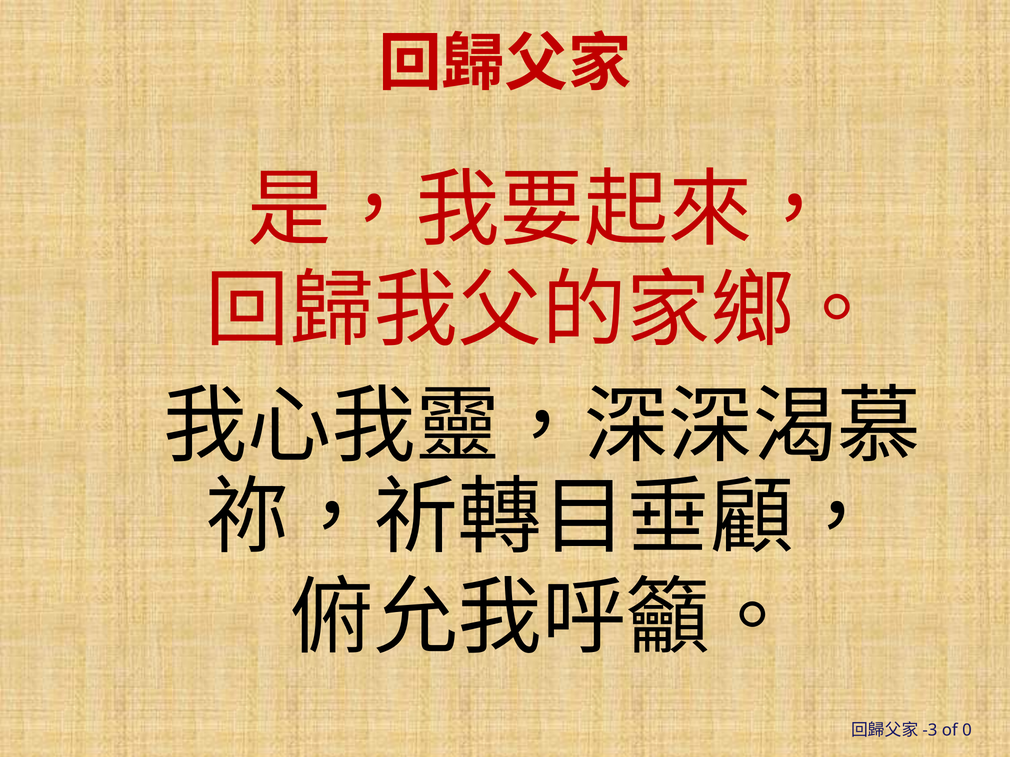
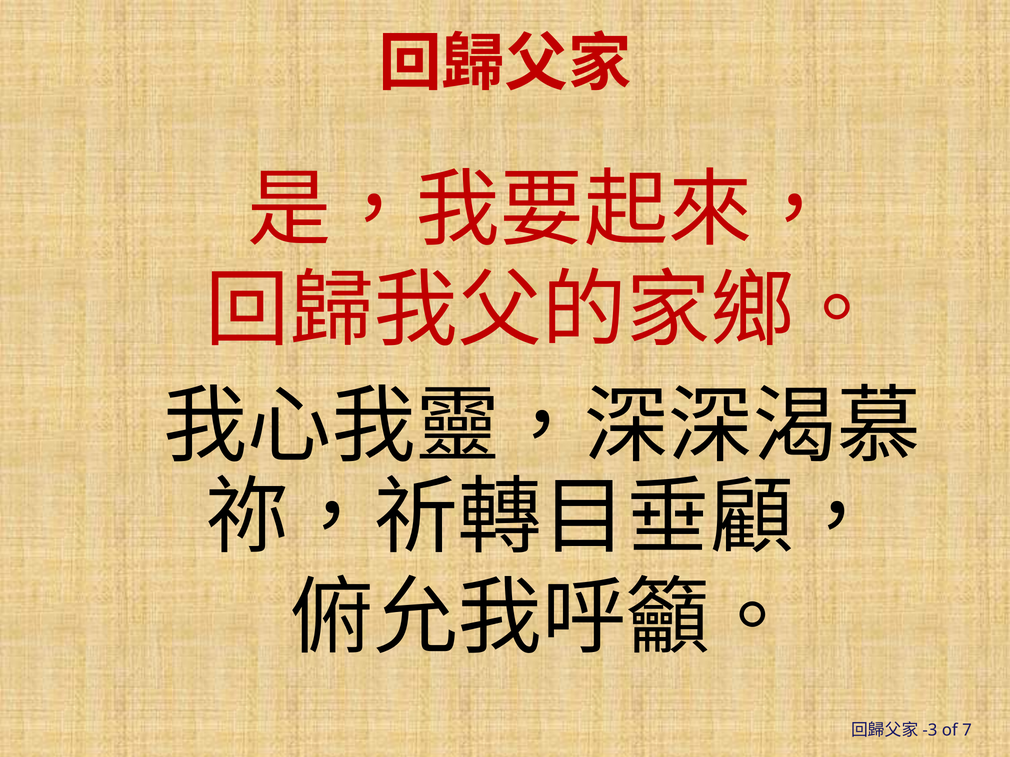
0: 0 -> 7 (967, 731)
